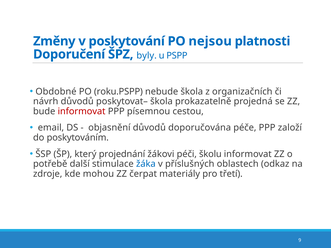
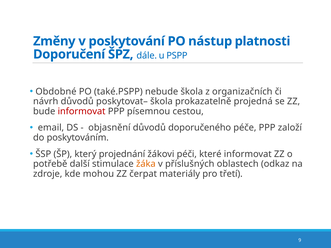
nejsou: nejsou -> nástup (210, 41)
byly: byly -> dále (147, 56)
roku.PSPP: roku.PSPP -> také.PSPP (118, 92)
doporučována: doporučována -> doporučeného (200, 128)
školu: školu -> které (210, 154)
žáka colour: blue -> orange (146, 164)
